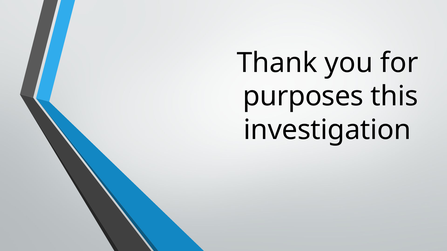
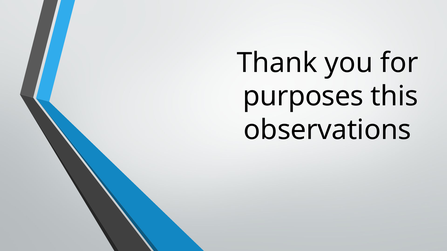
investigation: investigation -> observations (327, 130)
